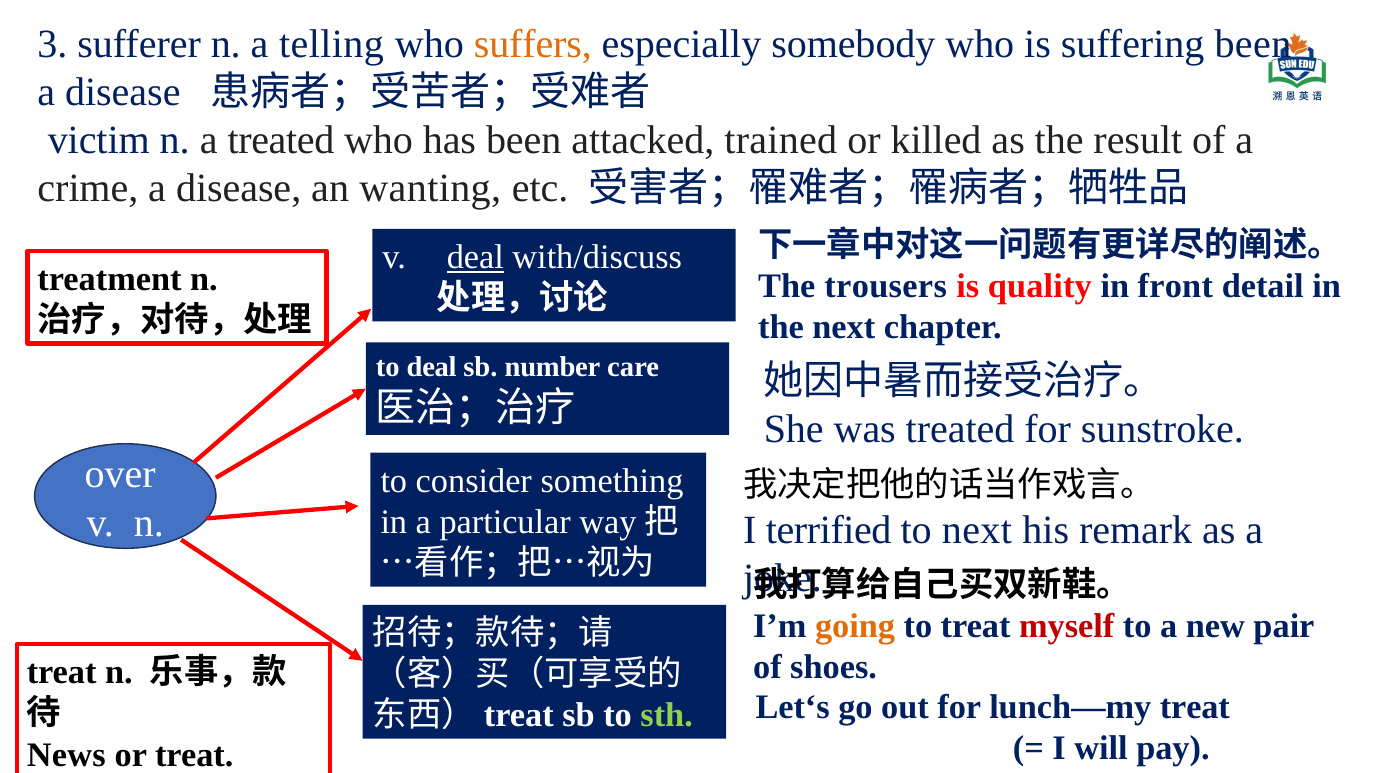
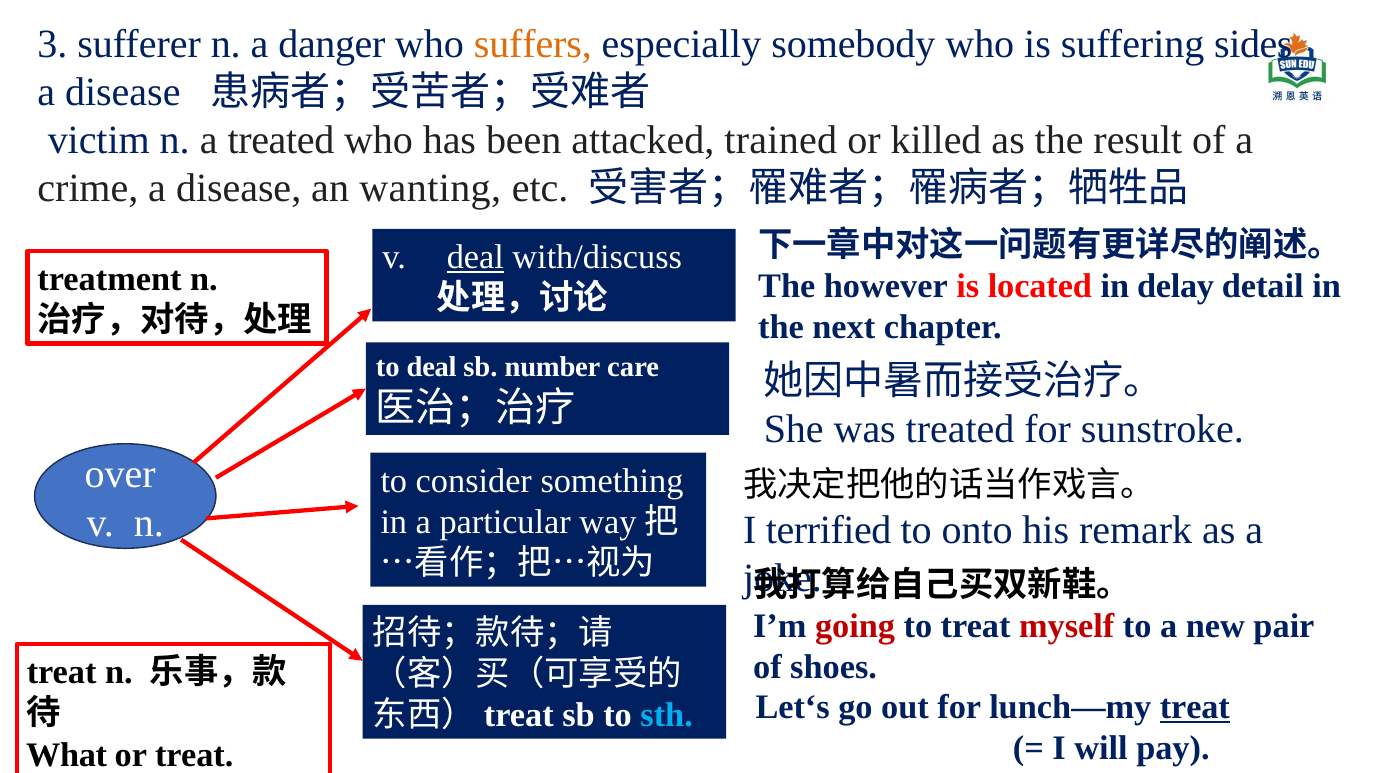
telling: telling -> danger (332, 44)
suffering been: been -> sides (1253, 44)
trousers: trousers -> however (886, 286)
quality: quality -> located (1040, 286)
front: front -> delay (1176, 286)
to next: next -> onto (977, 530)
going colour: orange -> red (855, 625)
treat underline: none -> present (1195, 707)
sth colour: light green -> light blue (667, 715)
News: News -> What (67, 754)
